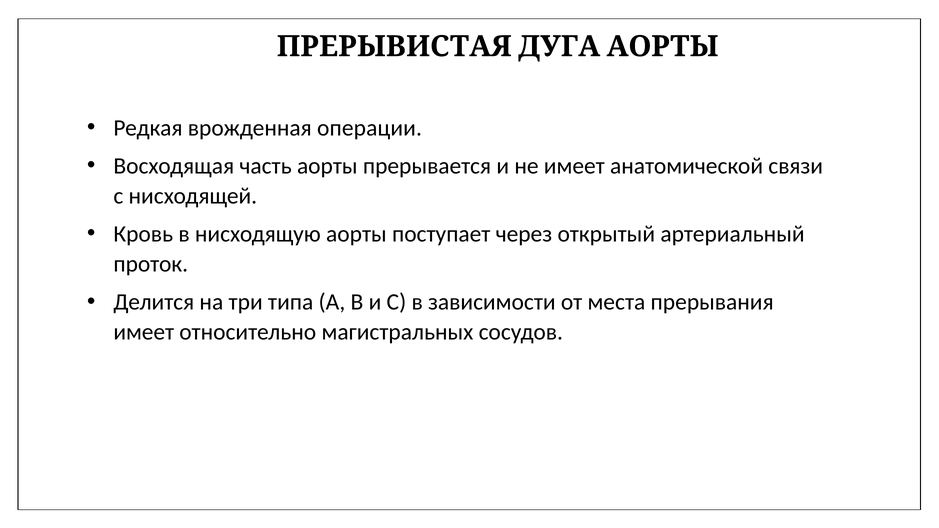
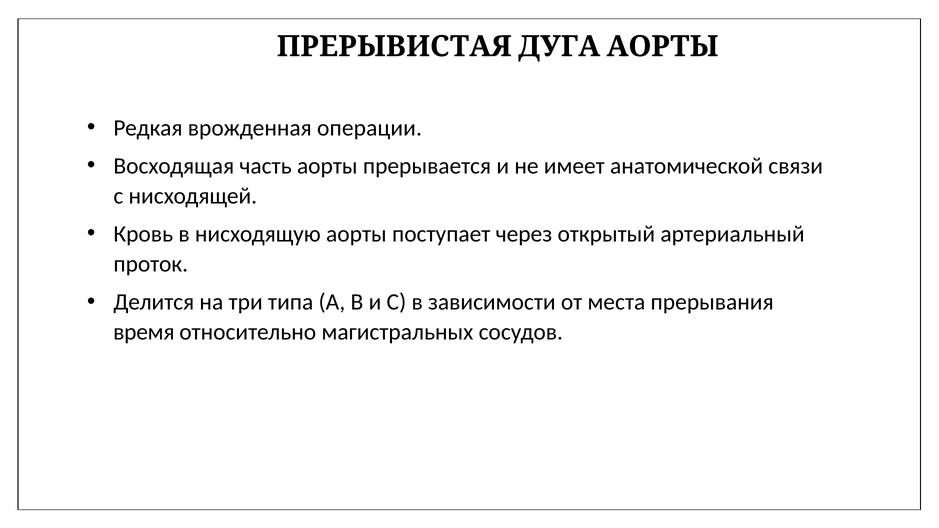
имеет: имеет -> время (144, 332)
